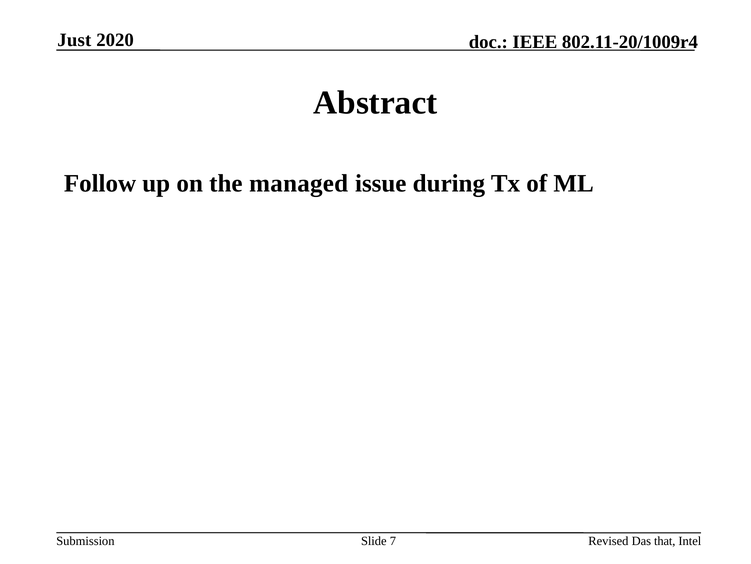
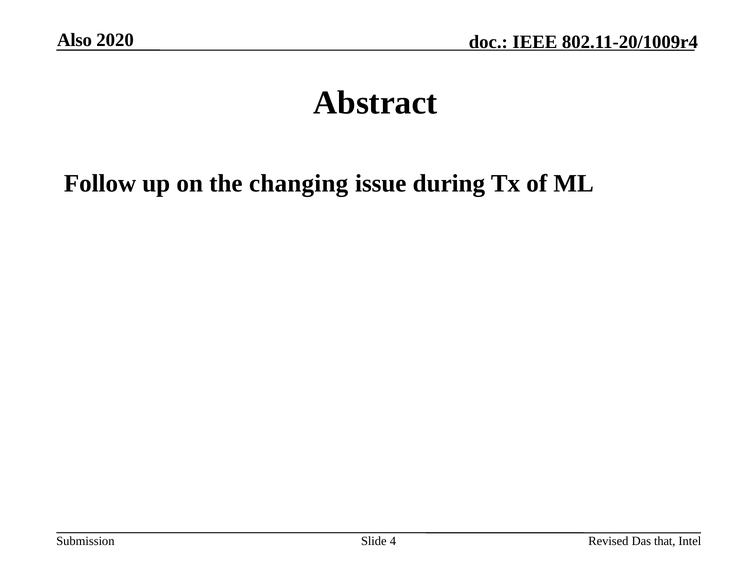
Just: Just -> Also (75, 40)
managed: managed -> changing (299, 183)
7: 7 -> 4 (393, 540)
